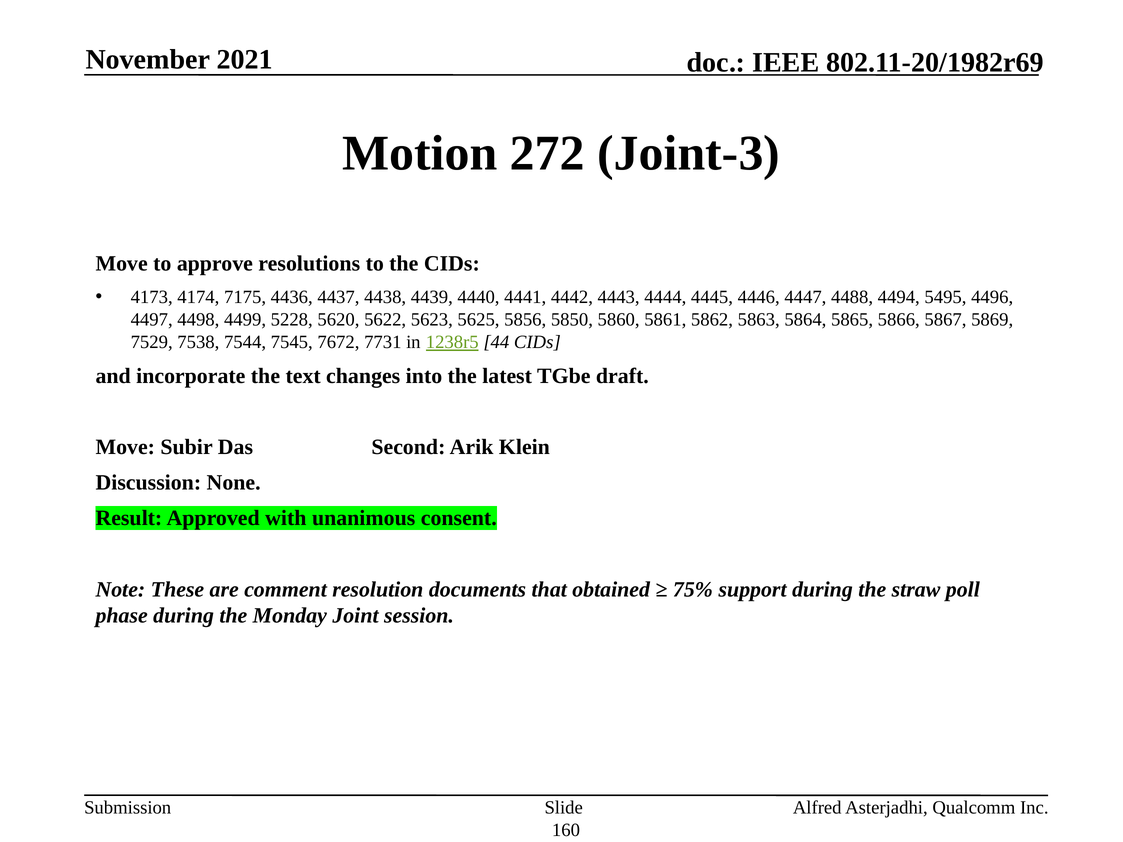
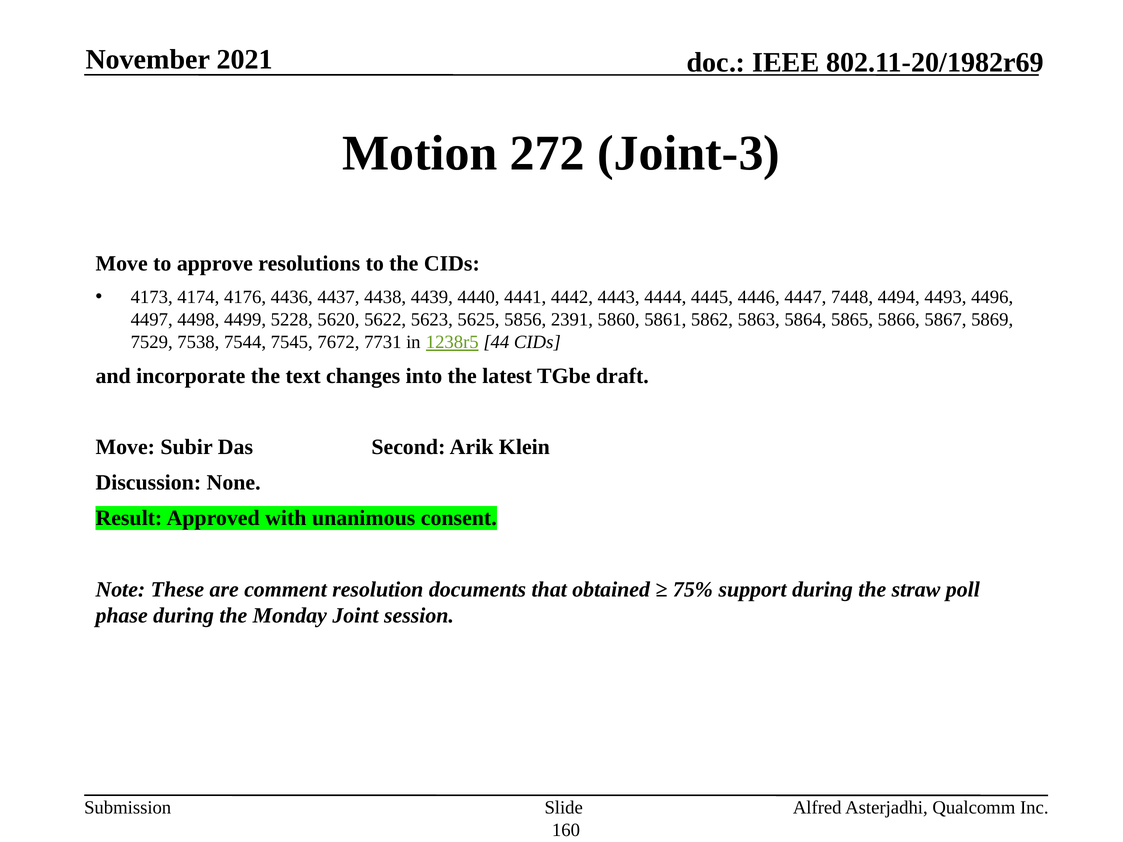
7175: 7175 -> 4176 (245, 297)
4488: 4488 -> 7448 (852, 297)
5495: 5495 -> 4493 (945, 297)
5850: 5850 -> 2391 (572, 320)
